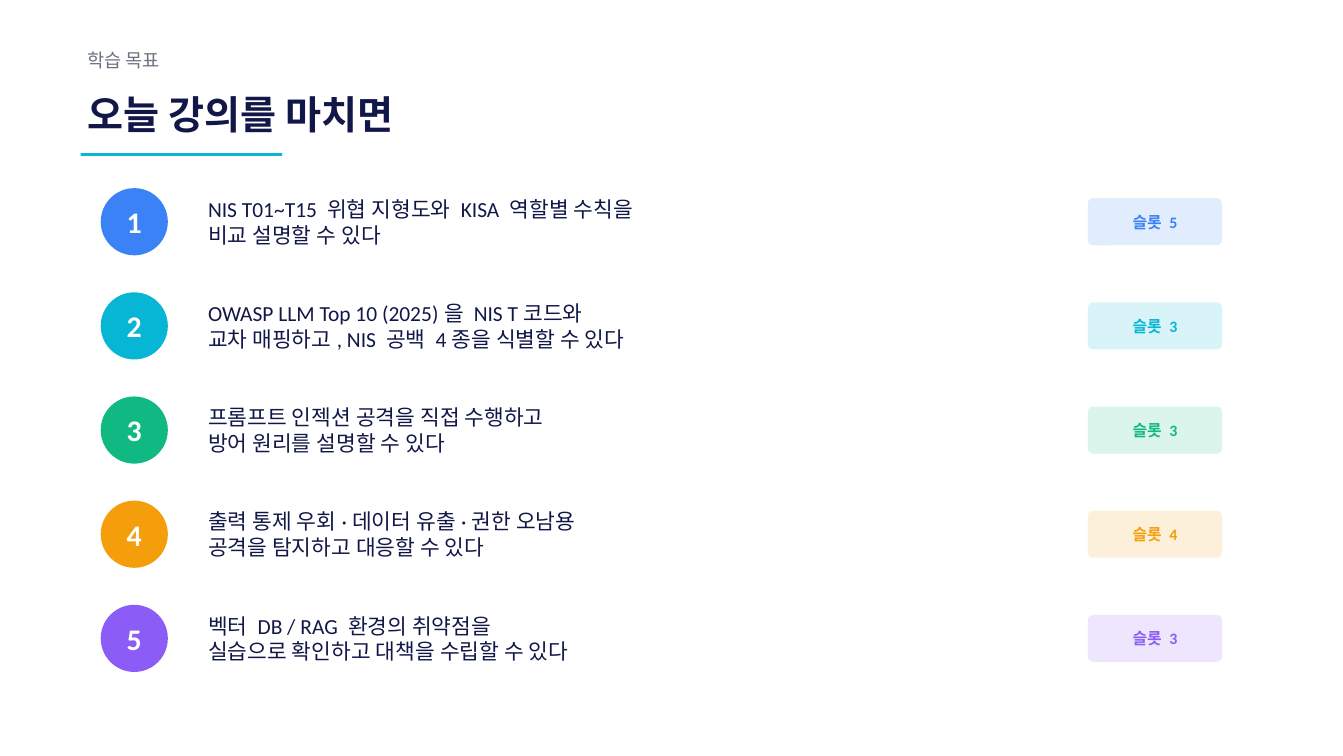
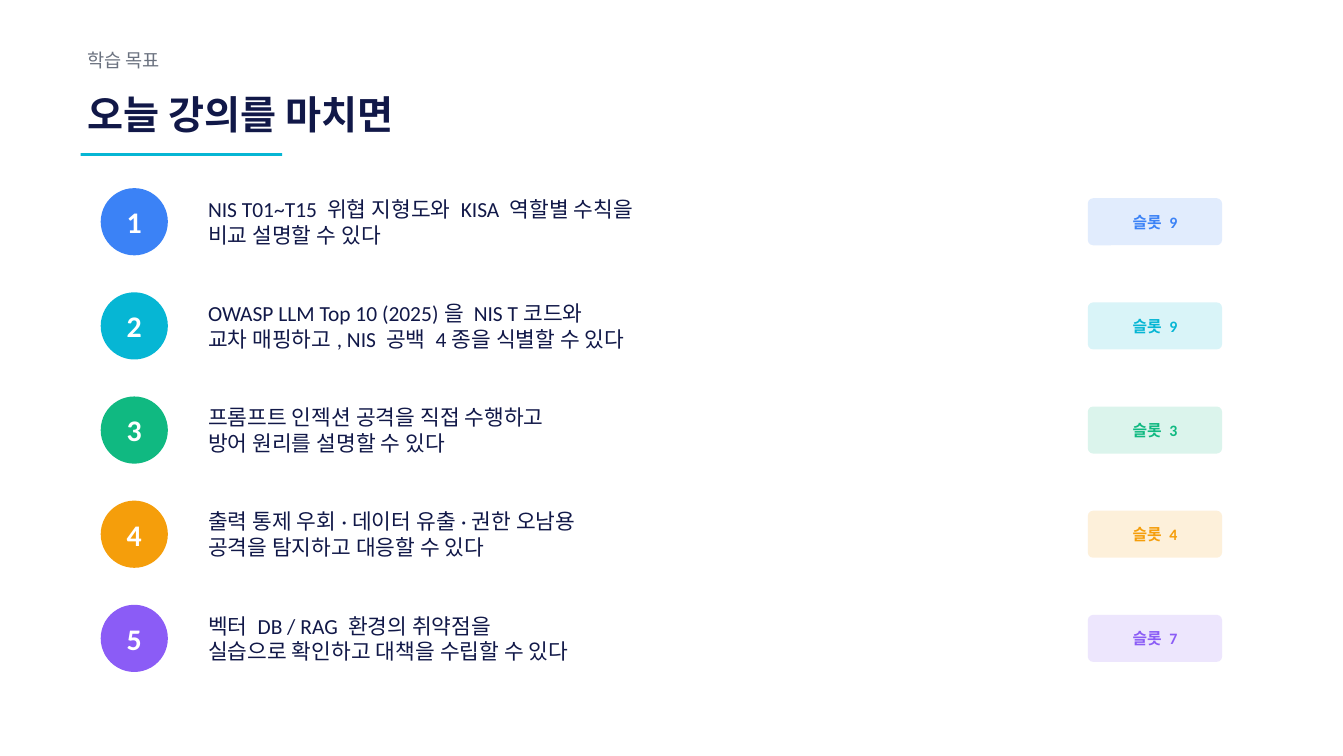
5: 5 -> 9 (1173, 223)
3: 3 -> 9 (1173, 327)
3: 3 -> 7 (1173, 639)
